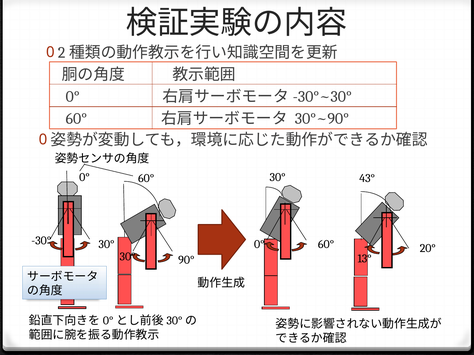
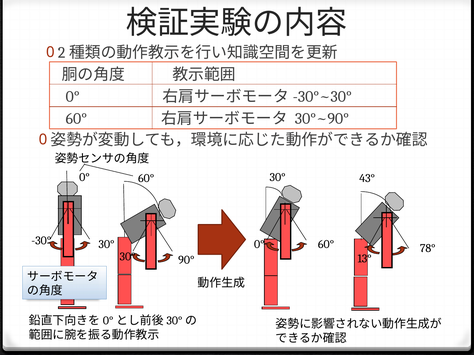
20°: 20° -> 78° (428, 249)
